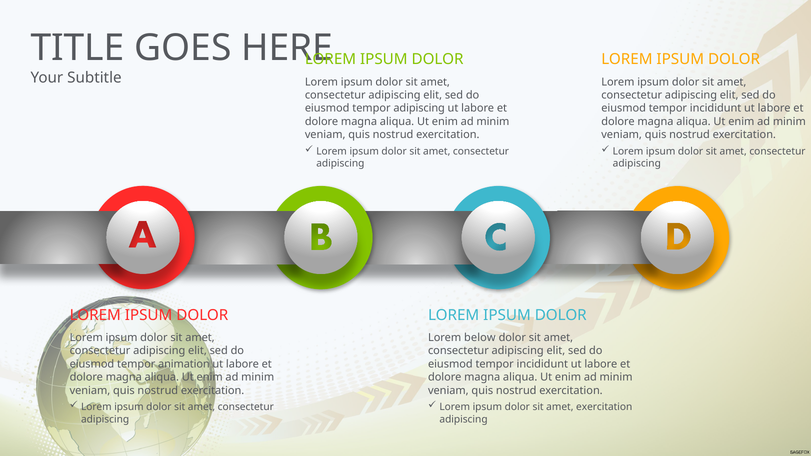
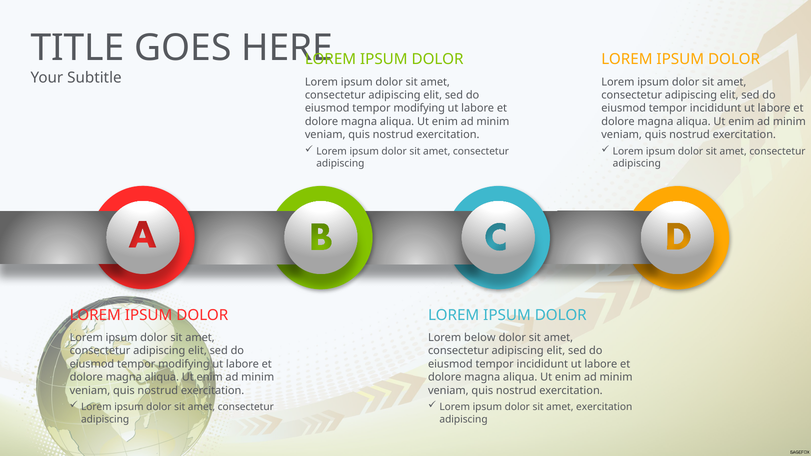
adipiscing: adipiscing -> modifying (419, 108)
animation: animation -> modifying (184, 364)
